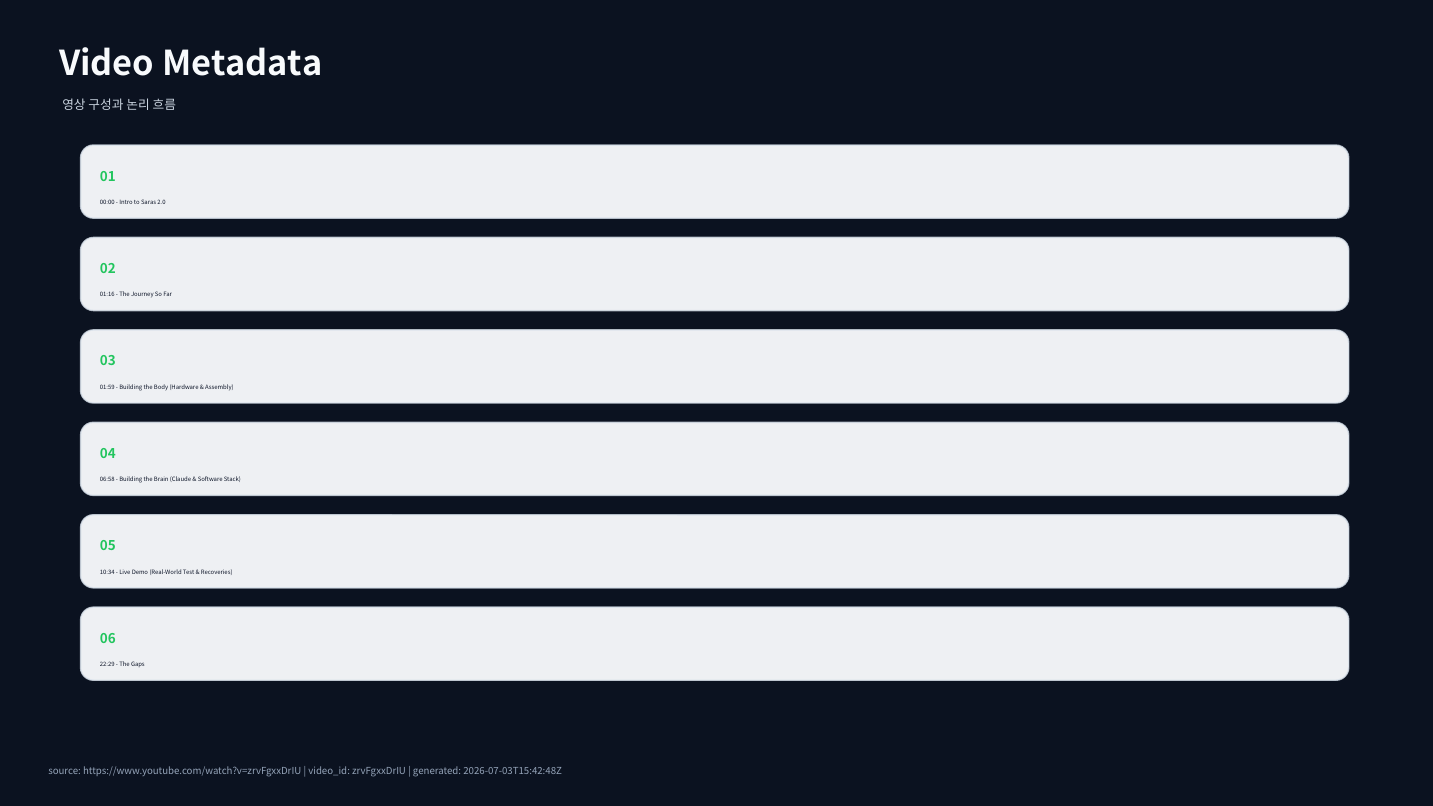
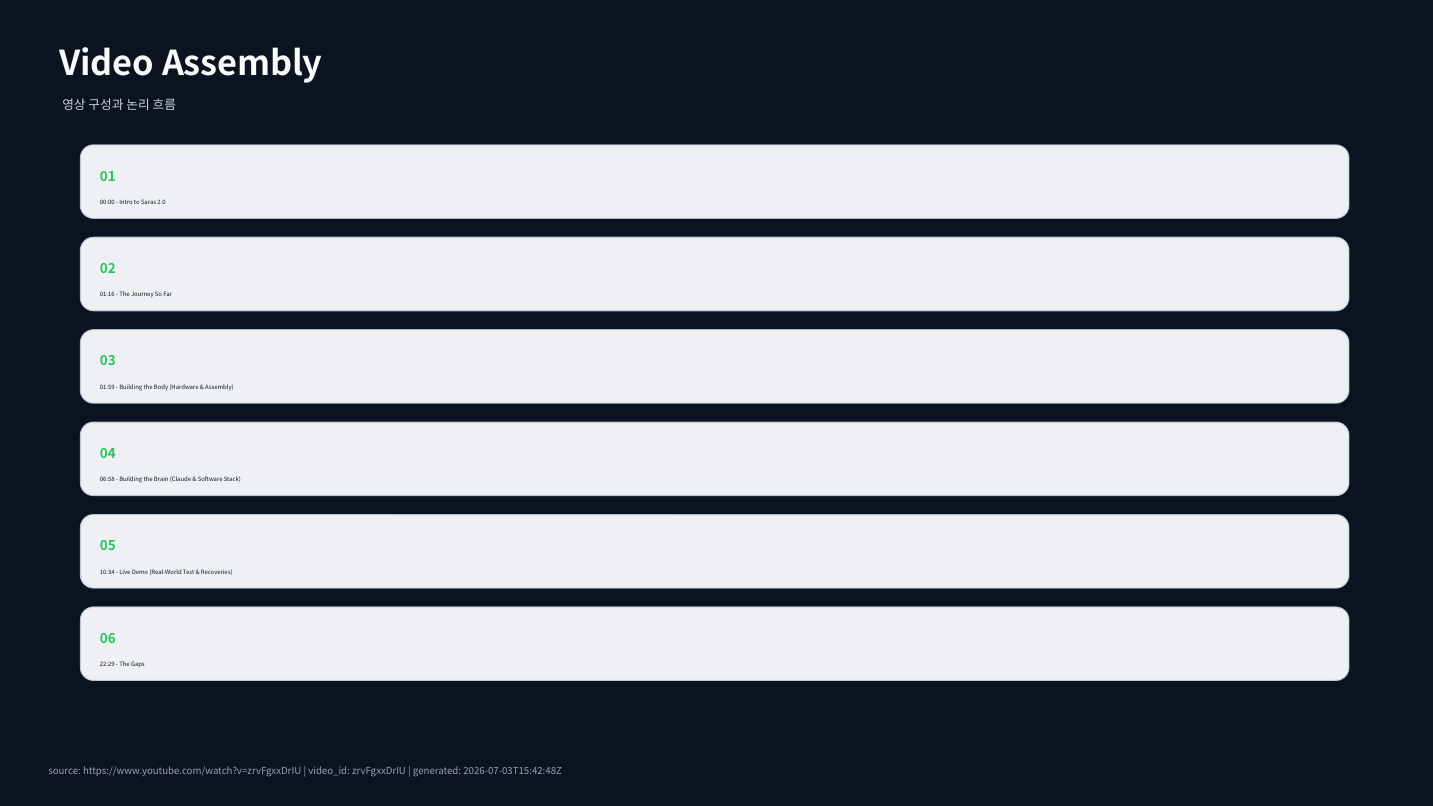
Video Metadata: Metadata -> Assembly (242, 64)
